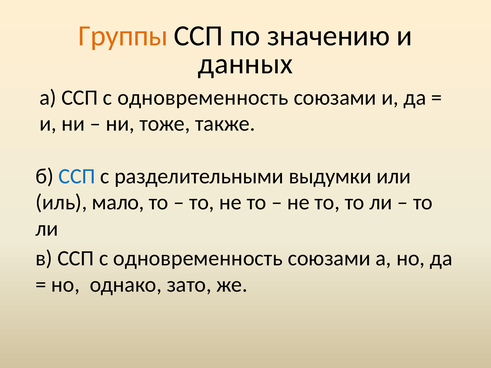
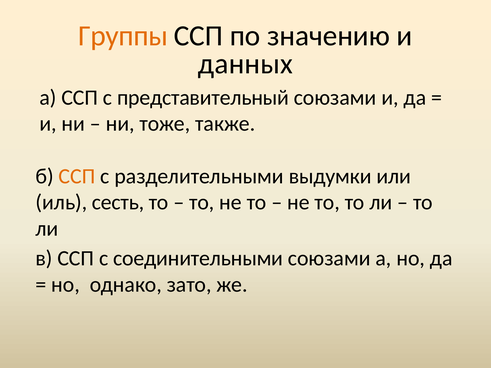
а ССП с одновременность: одновременность -> представительный (203, 98)
ССП colour: blue -> orange (77, 176)
мало: мало -> сесть (118, 203)
в ССП с одновременность: одновременность -> соединительными (198, 259)
